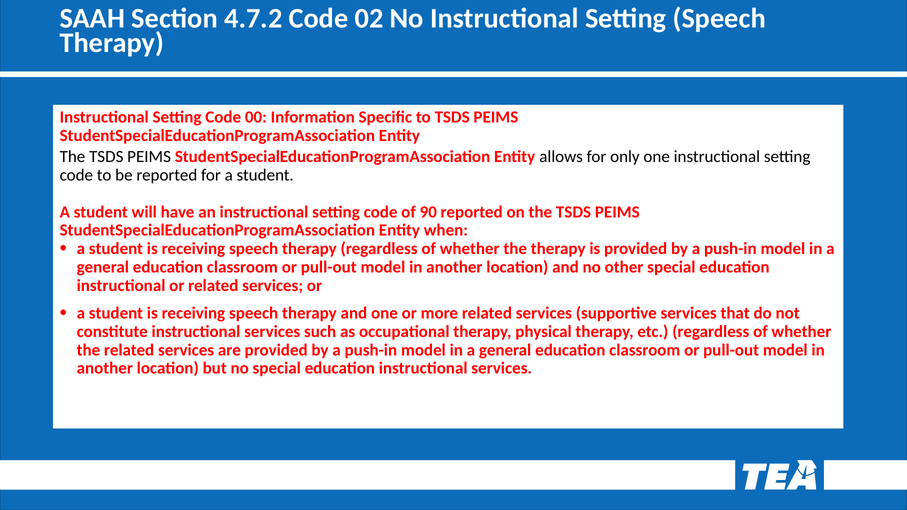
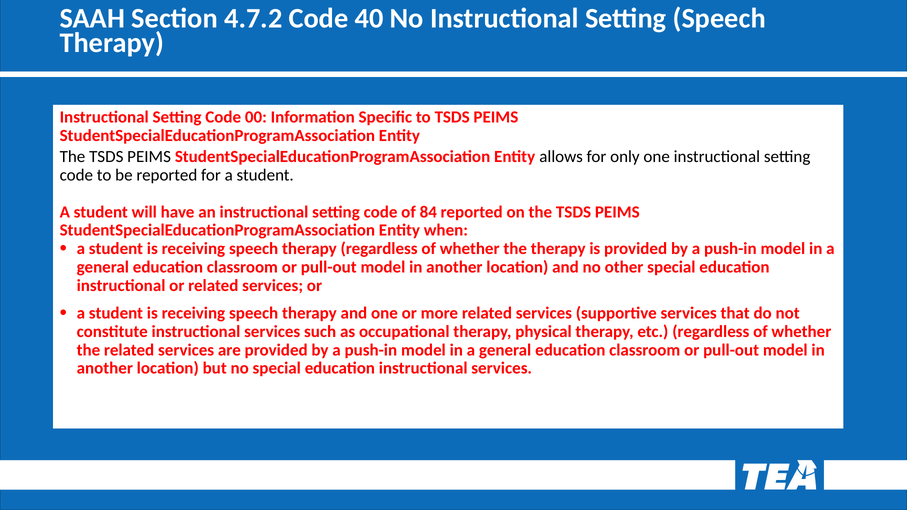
02: 02 -> 40 (369, 18)
90: 90 -> 84 (428, 212)
